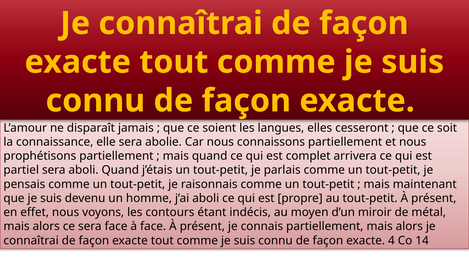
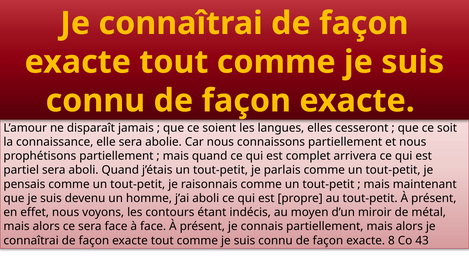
4: 4 -> 8 (391, 240)
14: 14 -> 43 (422, 240)
